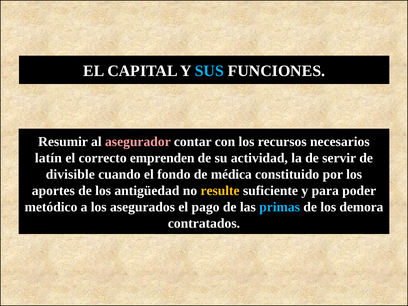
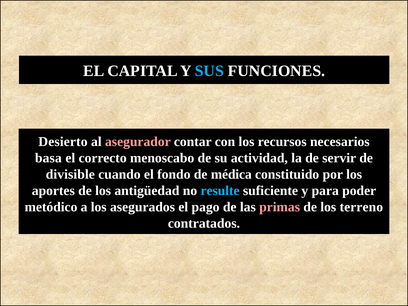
Resumir: Resumir -> Desierto (63, 142)
latín: latín -> basa (48, 158)
emprenden: emprenden -> menoscabo (162, 158)
resulte colour: yellow -> light blue (220, 191)
primas colour: light blue -> pink (280, 207)
demora: demora -> terreno (361, 207)
